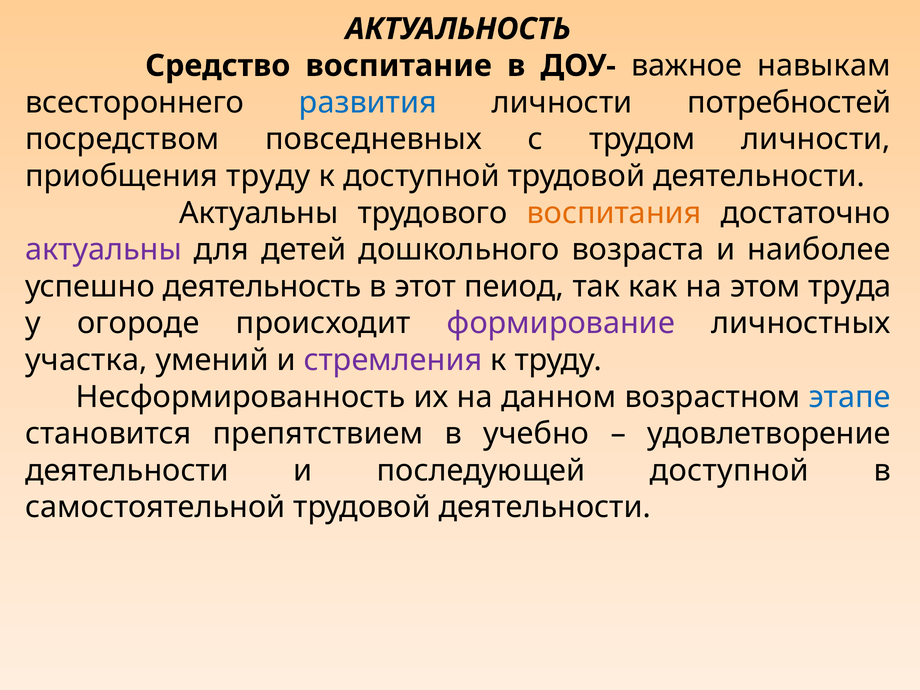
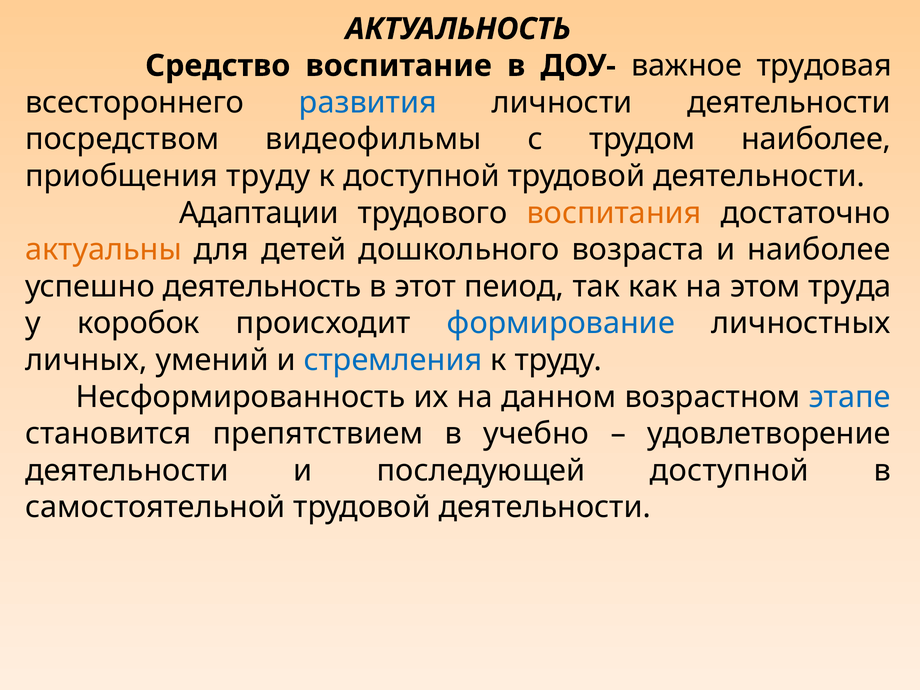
навыкам: навыкам -> трудовая (824, 66)
личности потребностей: потребностей -> деятельности (789, 103)
повседневных: повседневных -> видеофильмы (373, 139)
трудом личности: личности -> наиболее (816, 139)
Актуальны: Актуальны -> Адаптации (259, 213)
актуальны colour: purple -> orange (104, 250)
огороде: огороде -> коробок (138, 323)
формирование colour: purple -> blue (561, 323)
участка: участка -> личных (86, 360)
стремления colour: purple -> blue (393, 360)
